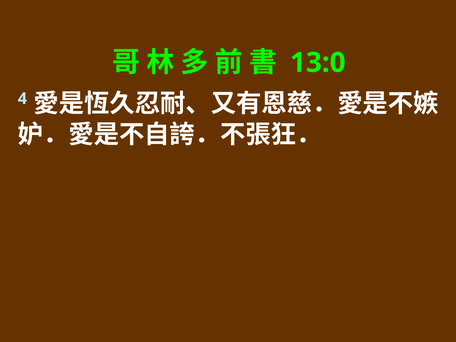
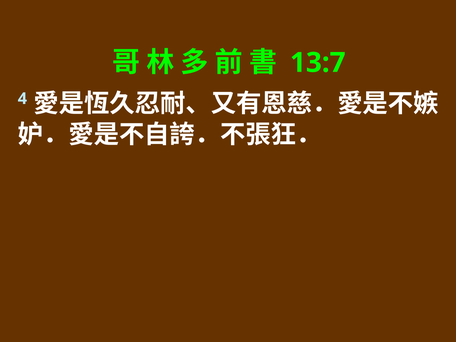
13:0: 13:0 -> 13:7 (318, 63)
